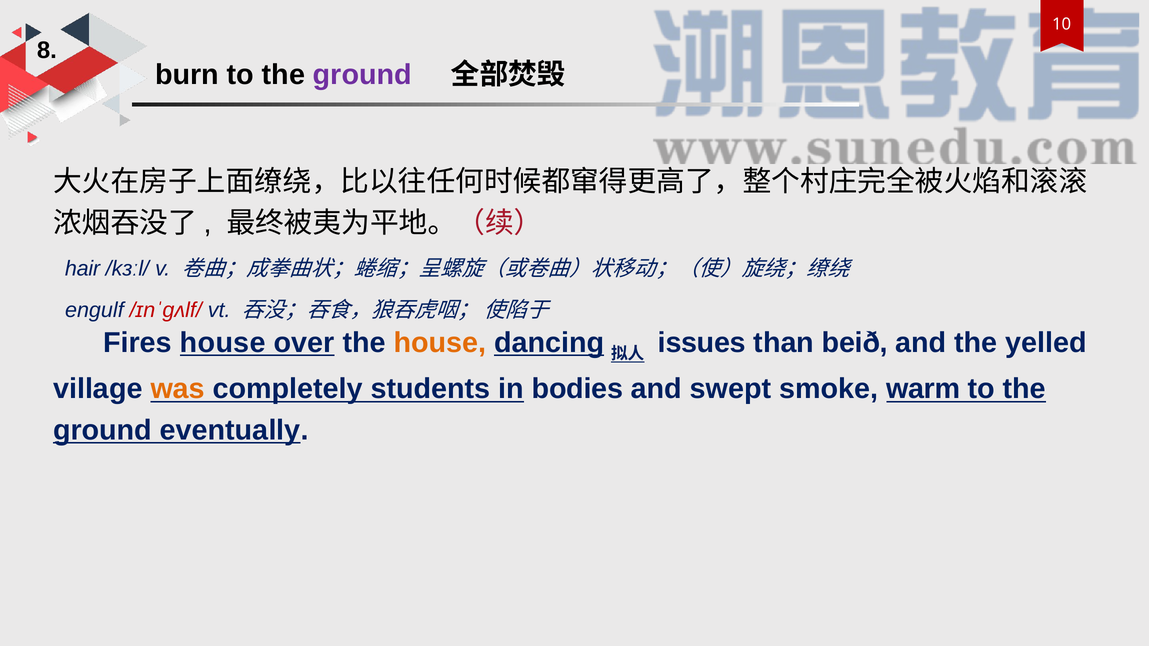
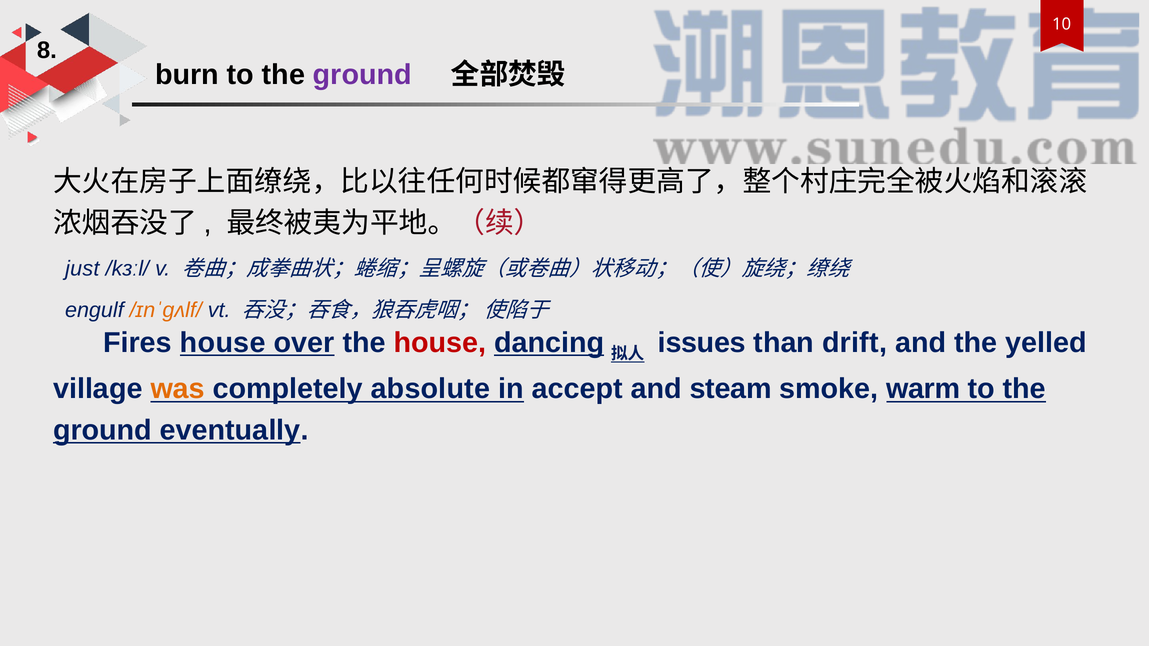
hair: hair -> just (82, 269)
/ɪnˈɡʌlf/ colour: red -> orange (166, 310)
house colour: orange -> red (440, 343)
beið: beið -> drift (855, 343)
students: students -> absolute (430, 389)
bodies: bodies -> accept (577, 389)
swept: swept -> steam (731, 389)
